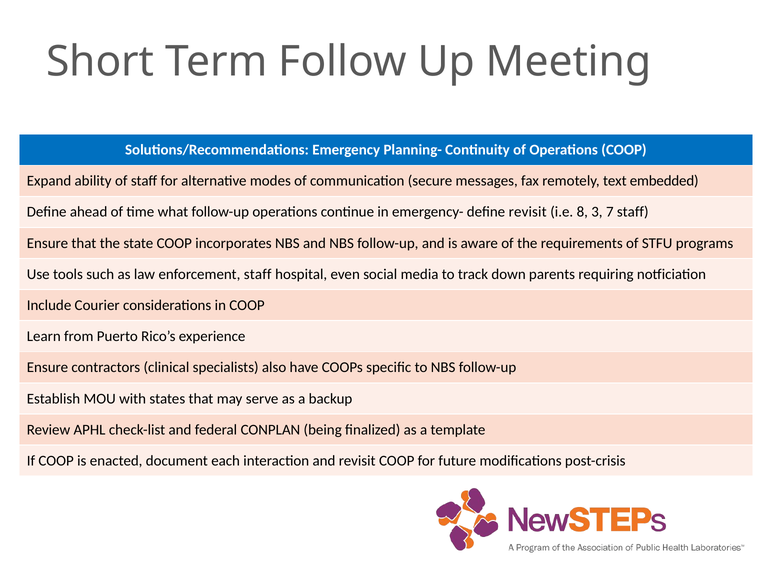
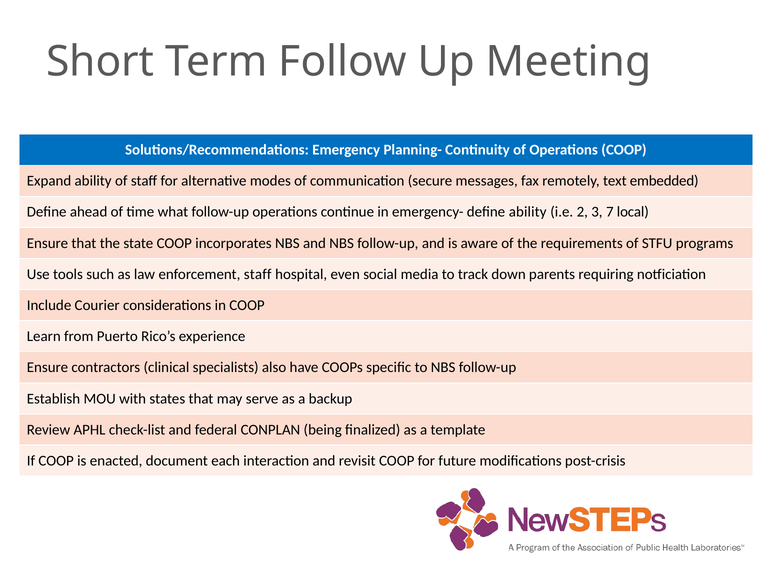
define revisit: revisit -> ability (528, 212)
8: 8 -> 2 (582, 212)
7 staff: staff -> local (633, 212)
